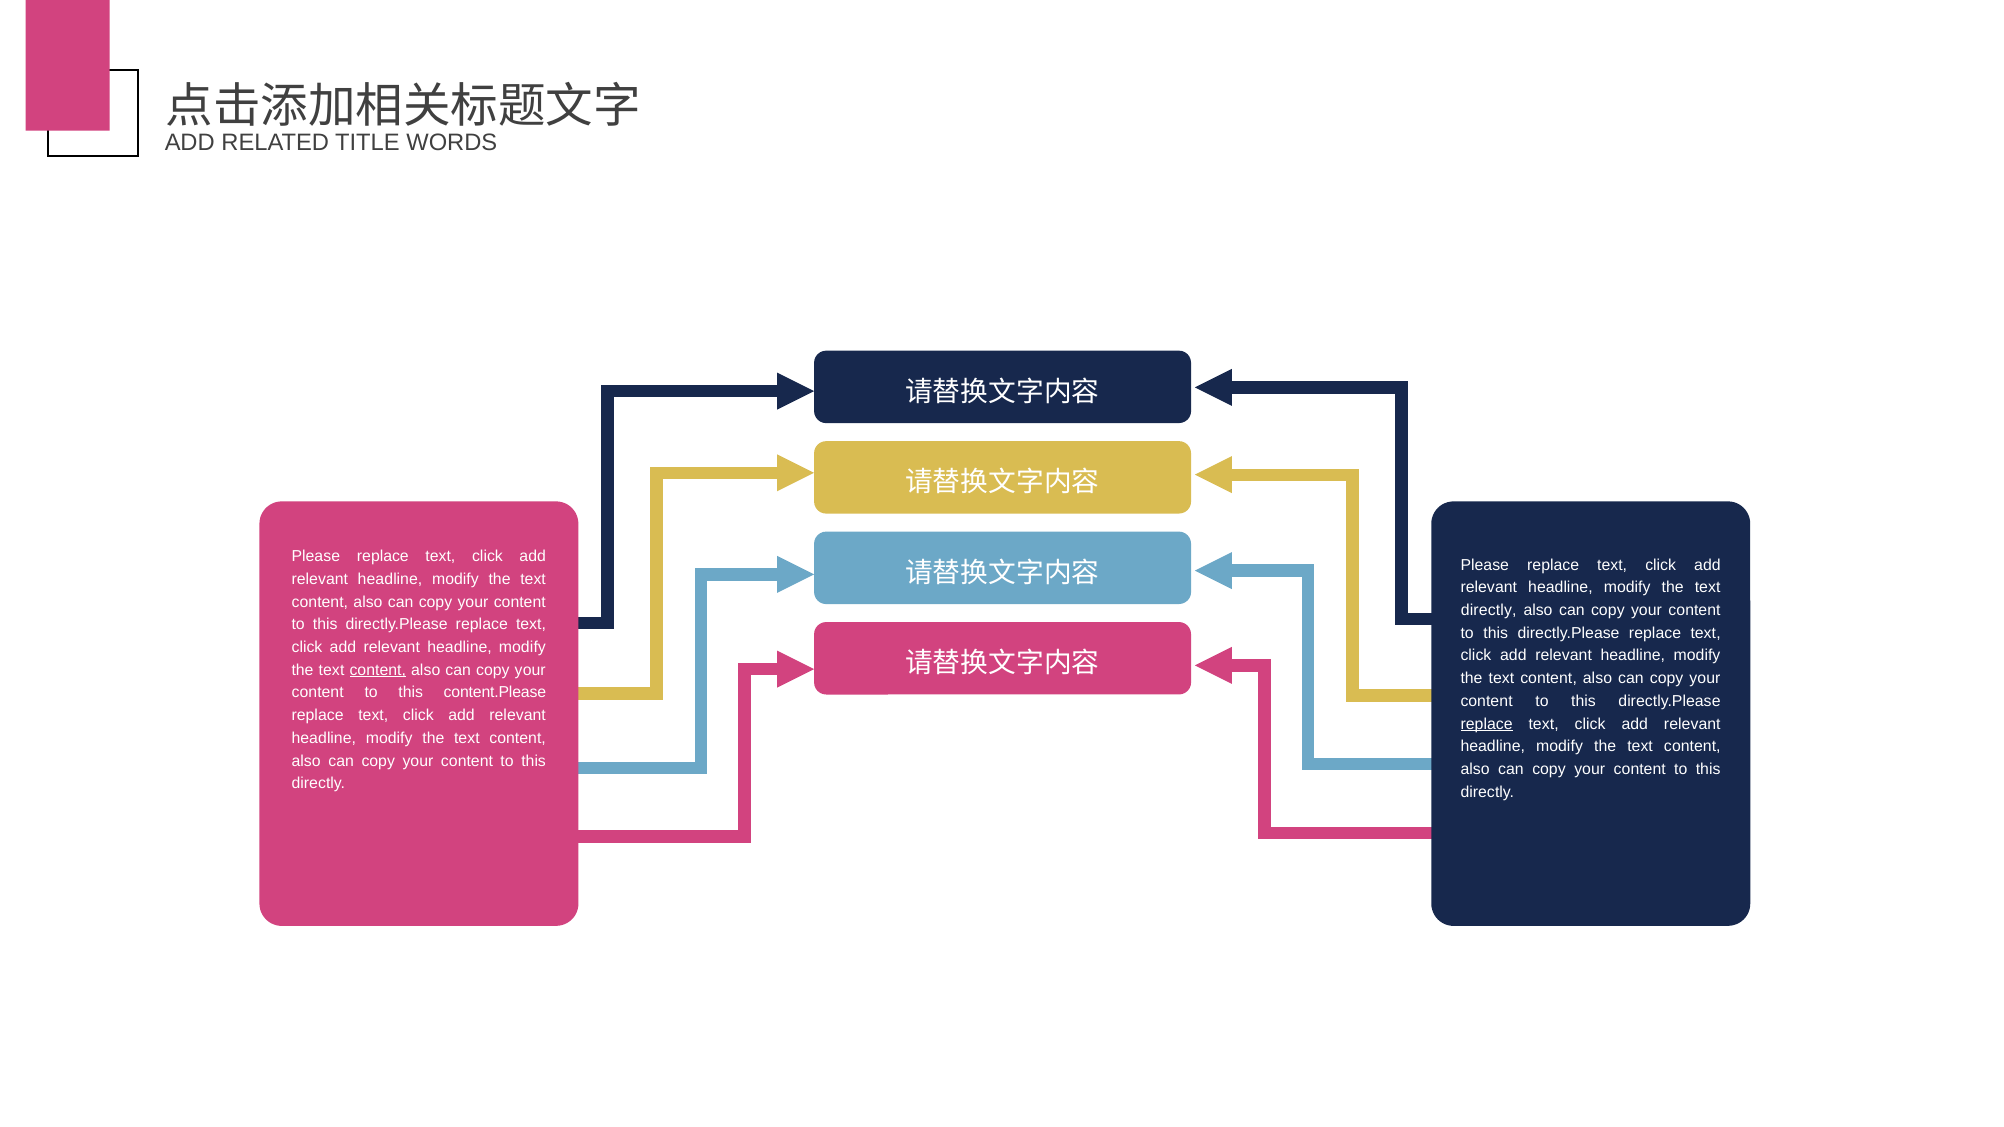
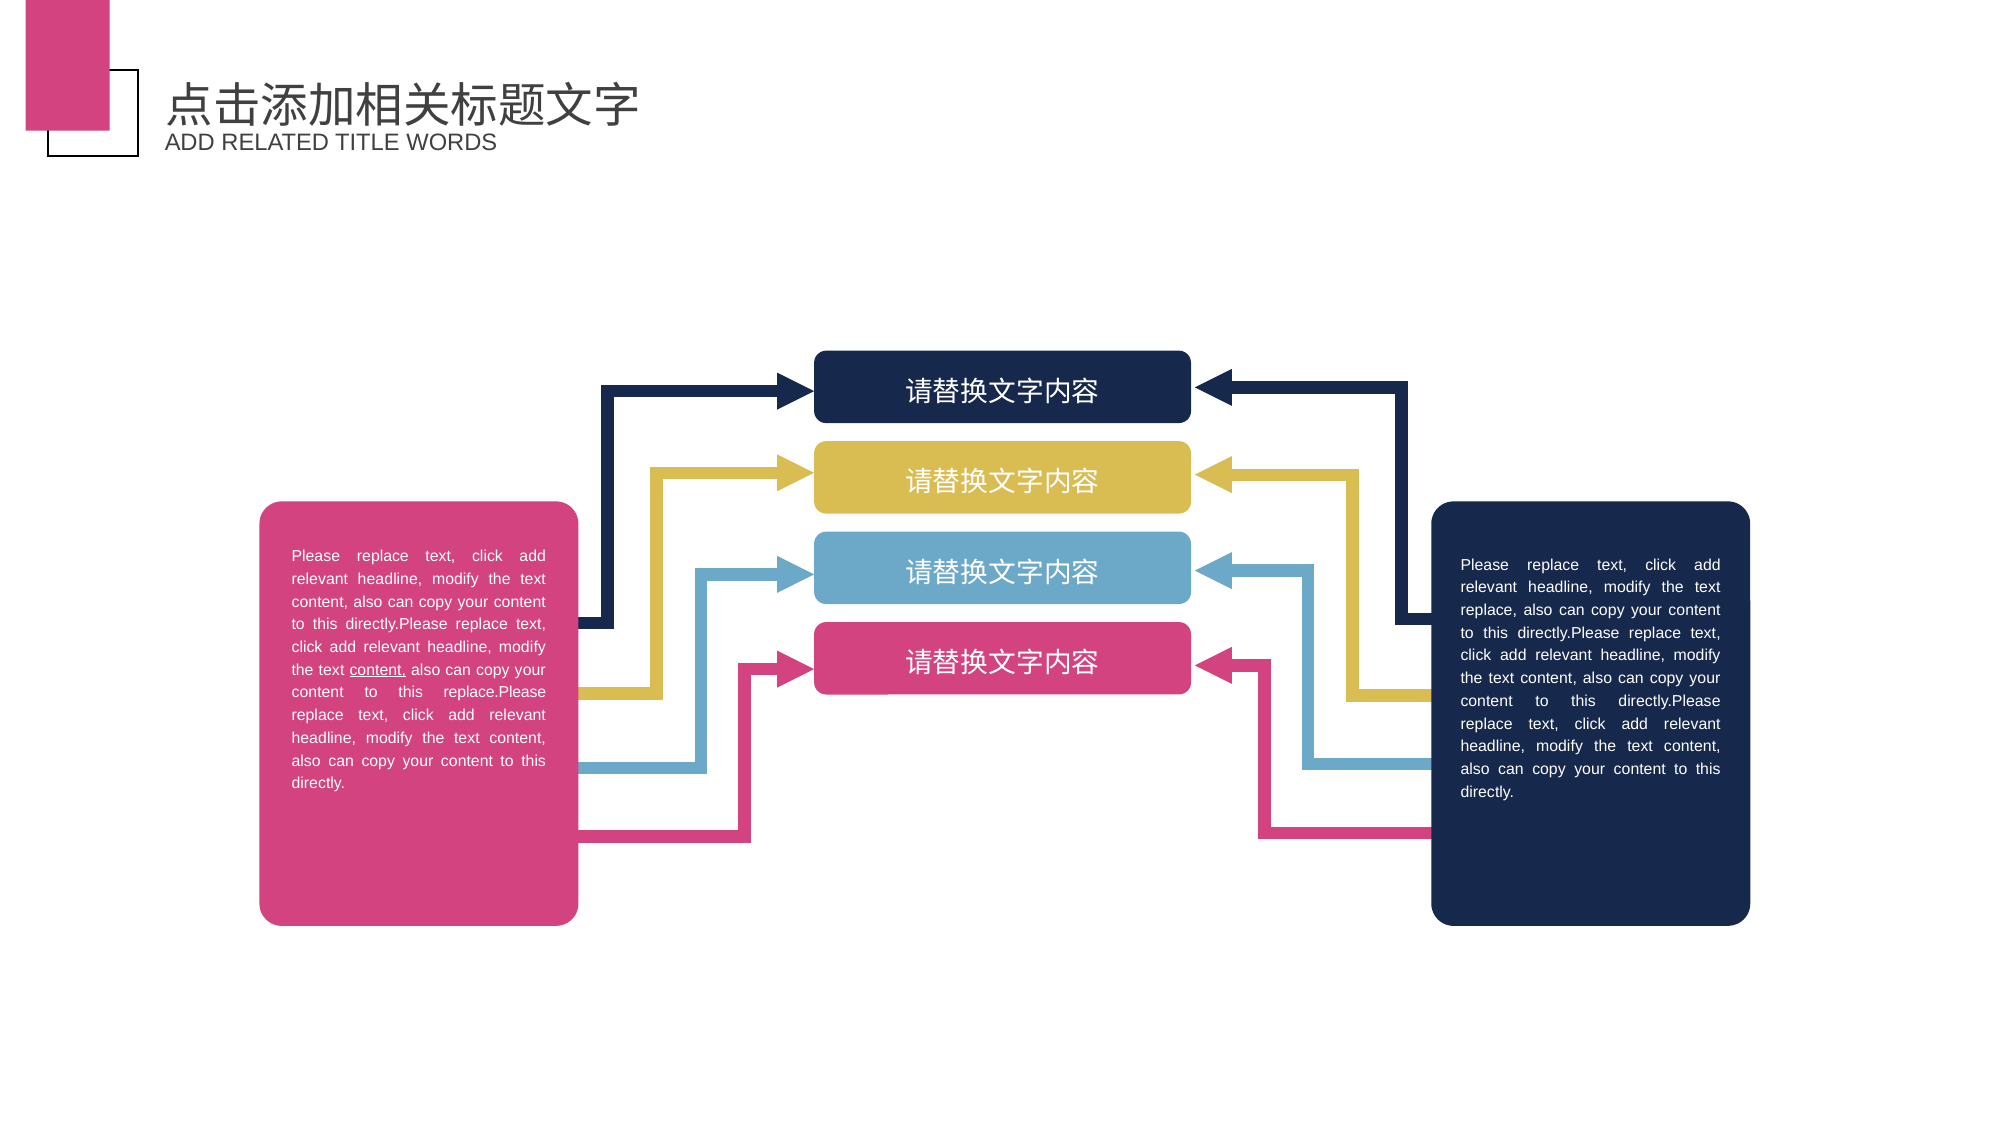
directly: directly -> replace (1489, 610)
content.Please: content.Please -> replace.Please (495, 693)
replace underline: present -> none (1487, 724)
